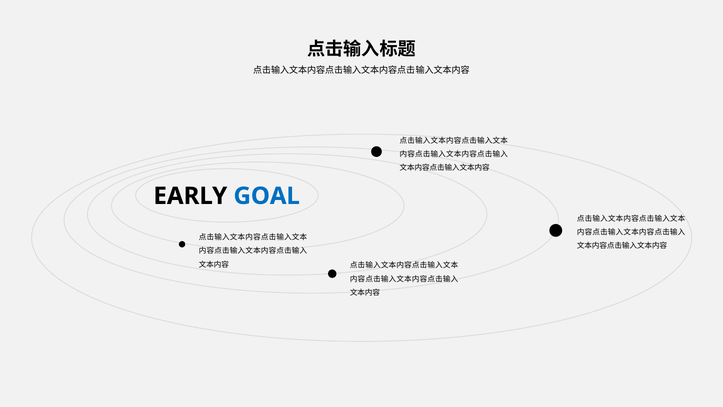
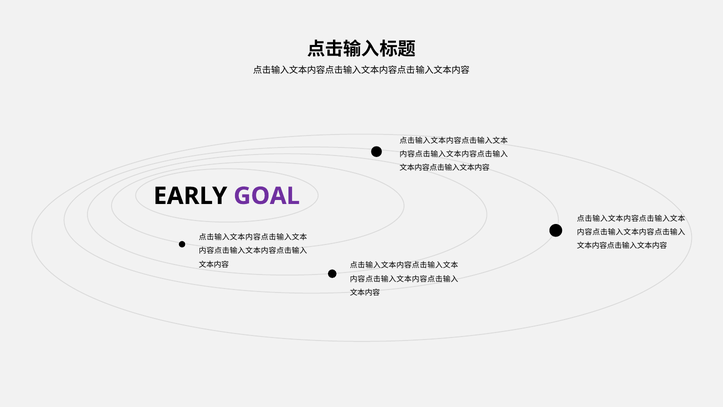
GOAL colour: blue -> purple (267, 196)
